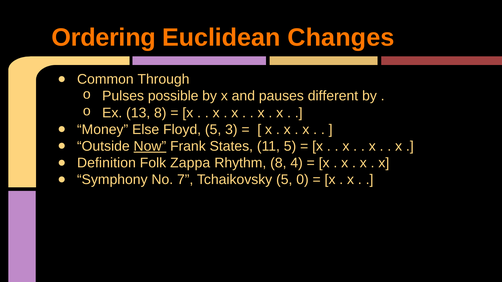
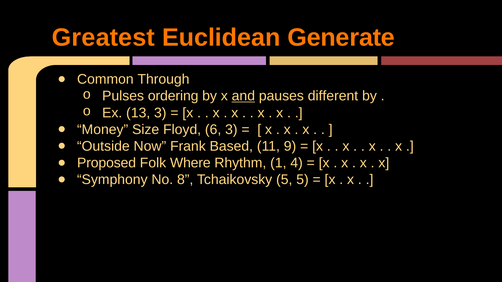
Ordering: Ordering -> Greatest (103, 38)
Changes: Changes -> Generate (341, 38)
possible: possible -> ordering (173, 96)
and underline: none -> present (243, 96)
13 8: 8 -> 3 (160, 113)
Else: Else -> Size (146, 130)
Floyd 5: 5 -> 6 (213, 130)
Now underline: present -> none (150, 146)
States: States -> Based (231, 146)
11 5: 5 -> 9 (290, 146)
Definition: Definition -> Proposed (107, 163)
Zappa: Zappa -> Where (190, 163)
Rhythm 8: 8 -> 1 (278, 163)
7: 7 -> 8 (185, 180)
5 0: 0 -> 5 (302, 180)
